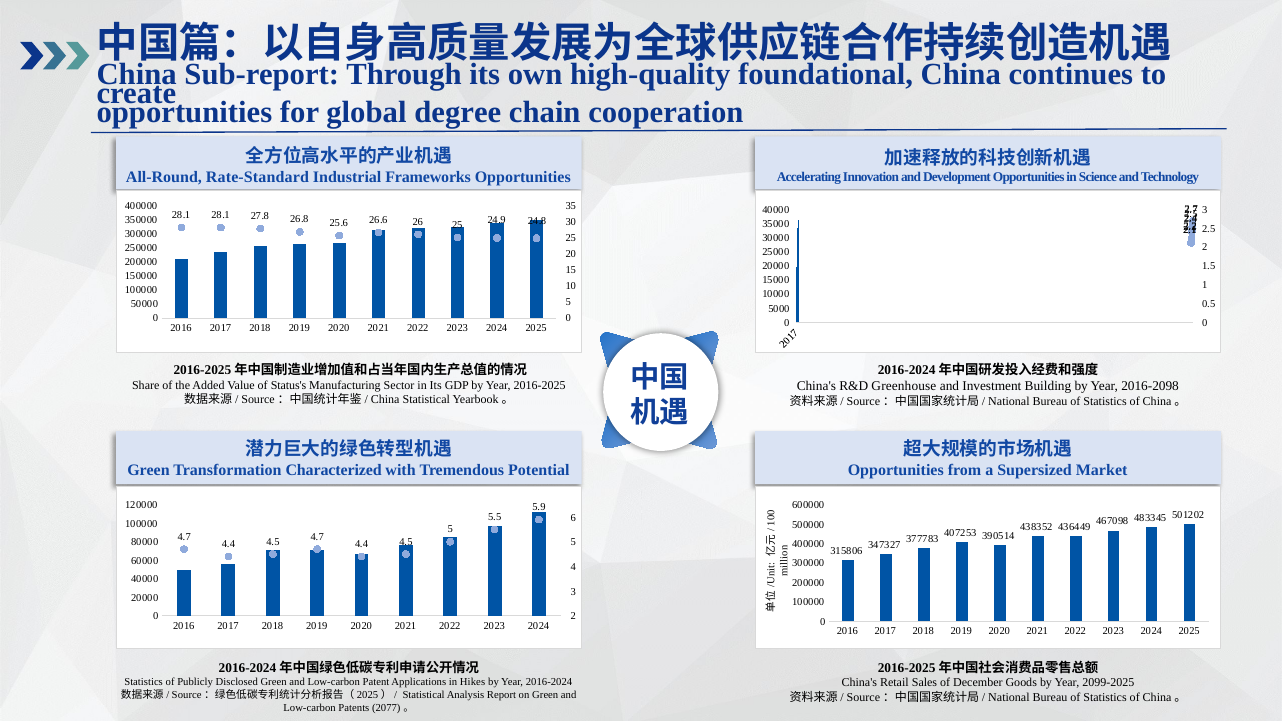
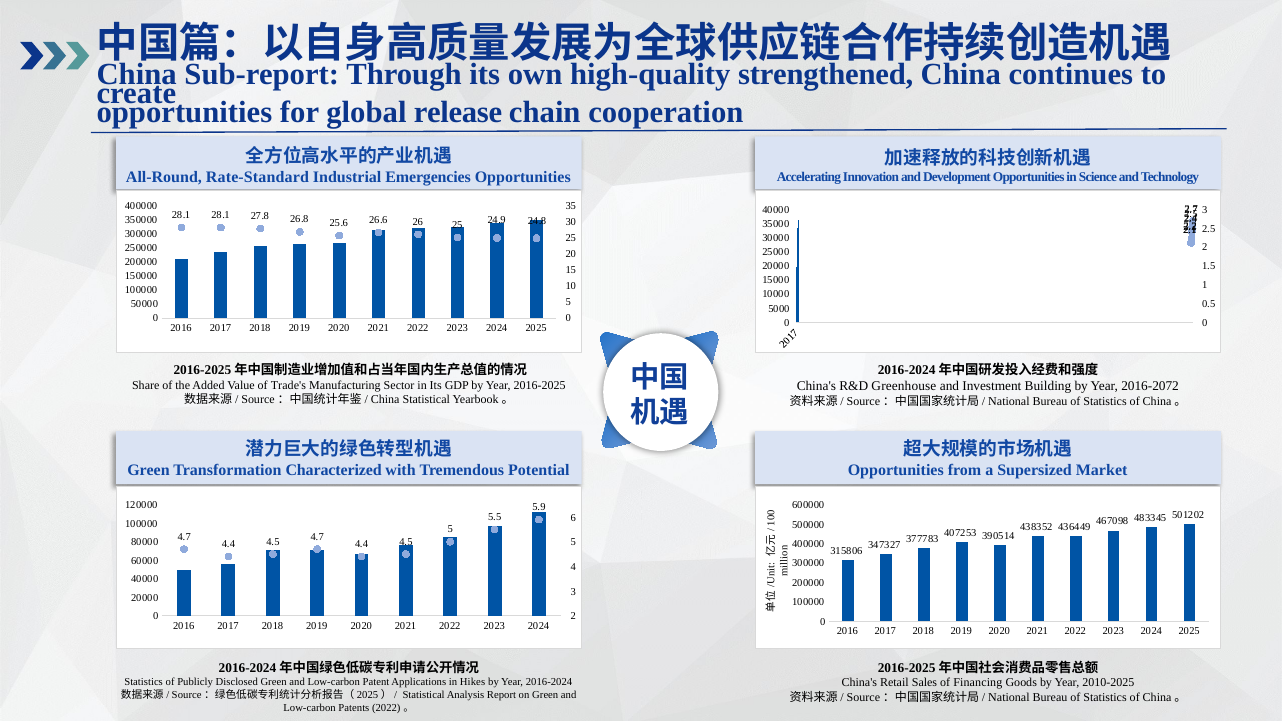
foundational: foundational -> strengthened (826, 74)
degree: degree -> release (458, 112)
Frameworks: Frameworks -> Emergencies (428, 177)
Status's: Status's -> Trade's (288, 385)
2016-2098: 2016-2098 -> 2016-2072 (1150, 386)
December: December -> Financing (978, 683)
2099-2025: 2099-2025 -> 2010-2025 (1108, 683)
Patents 2077: 2077 -> 2022 (386, 708)
